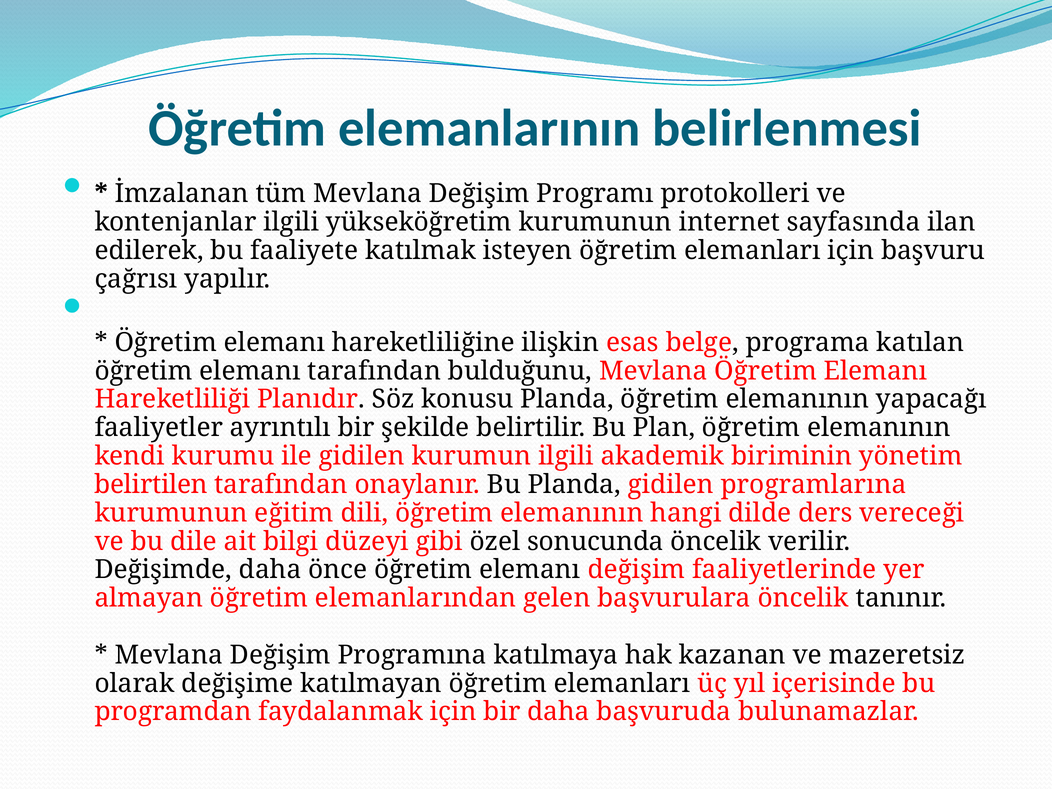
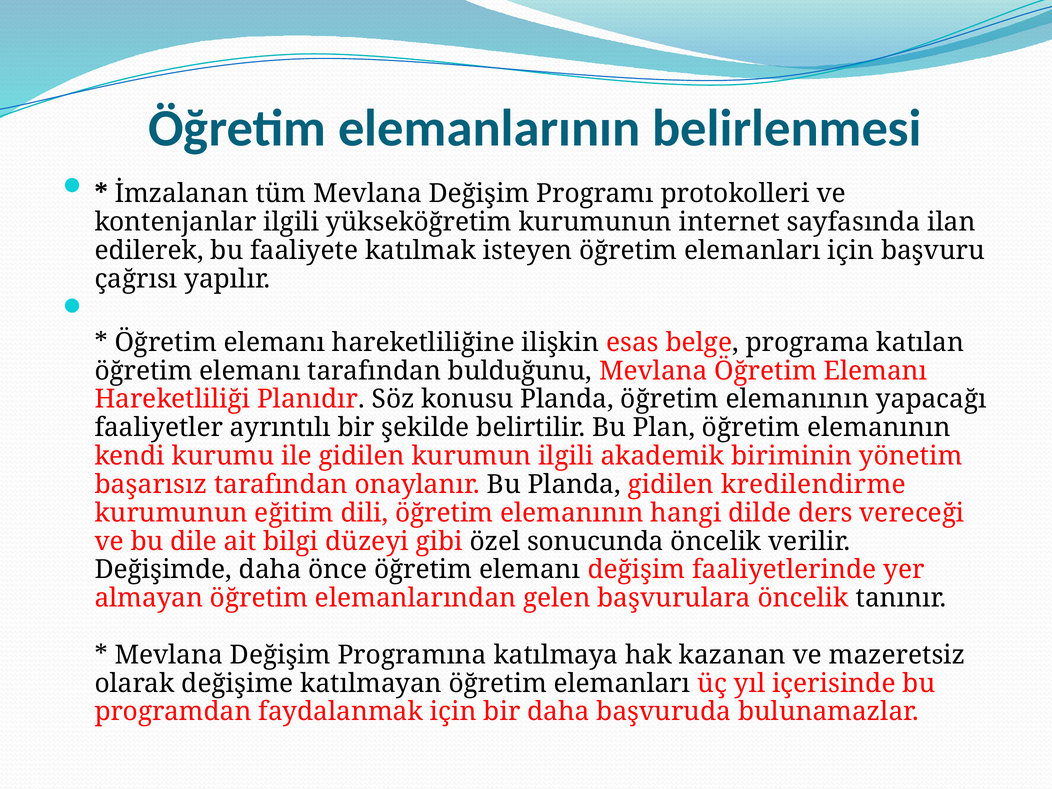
belirtilen: belirtilen -> başarısız (151, 485)
programlarına: programlarına -> kredilendirme (814, 485)
